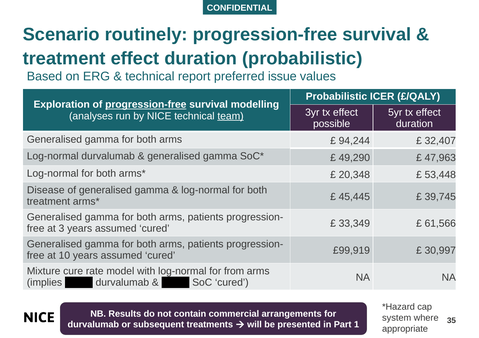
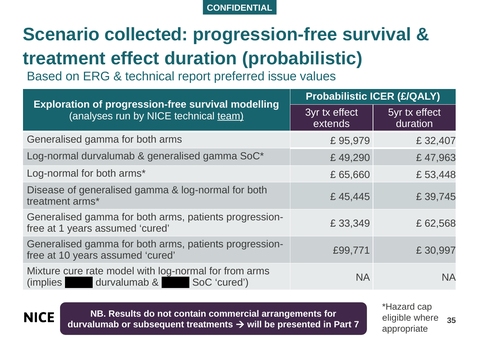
routinely: routinely -> collected (146, 35)
progression-free underline: present -> none (146, 105)
possible: possible -> extends (332, 124)
94,244: 94,244 -> 95,979 (354, 141)
20,348: 20,348 -> 65,660 (354, 175)
3: 3 -> 1 (61, 229)
61,566: 61,566 -> 62,568 (440, 224)
£99,919: £99,919 -> £99,771 (351, 251)
system: system -> eligible (397, 319)
1: 1 -> 7 (357, 325)
